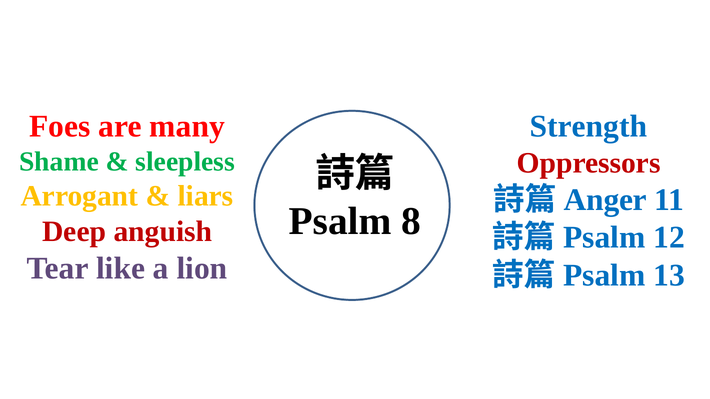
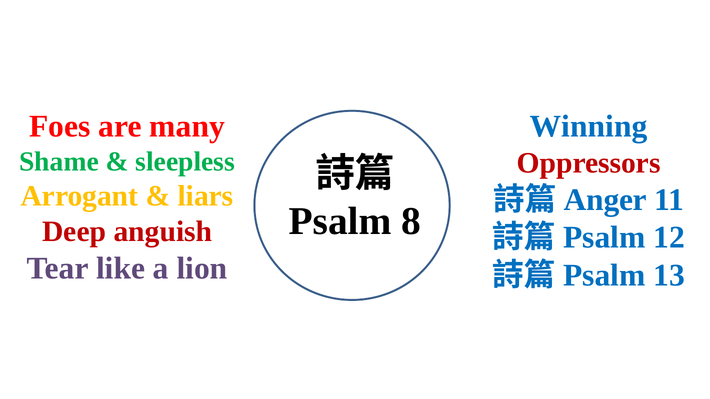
Strength: Strength -> Winning (589, 127)
